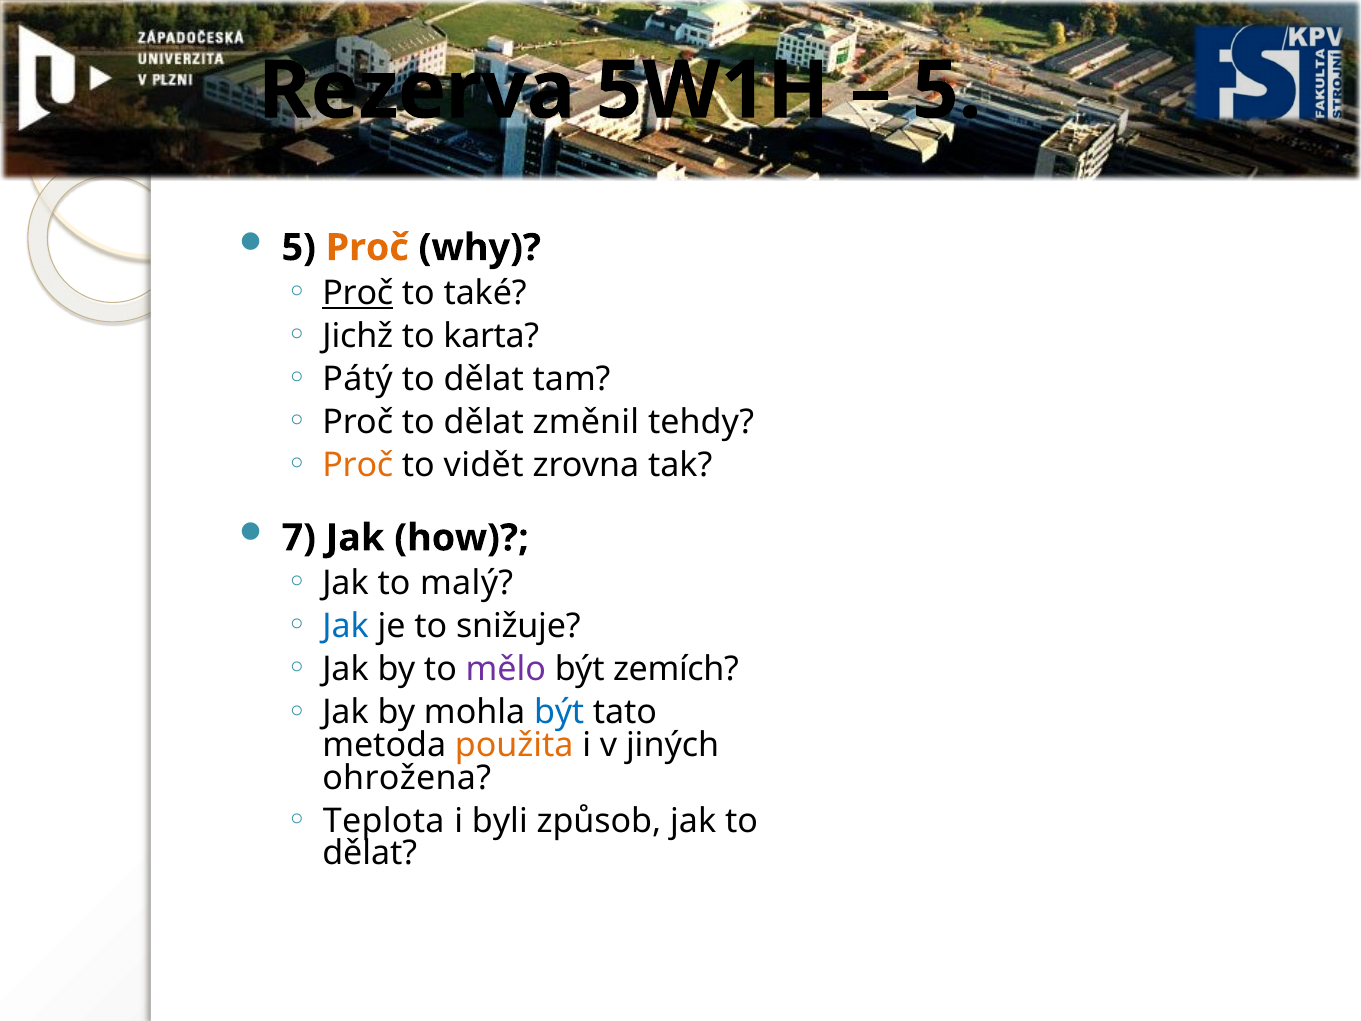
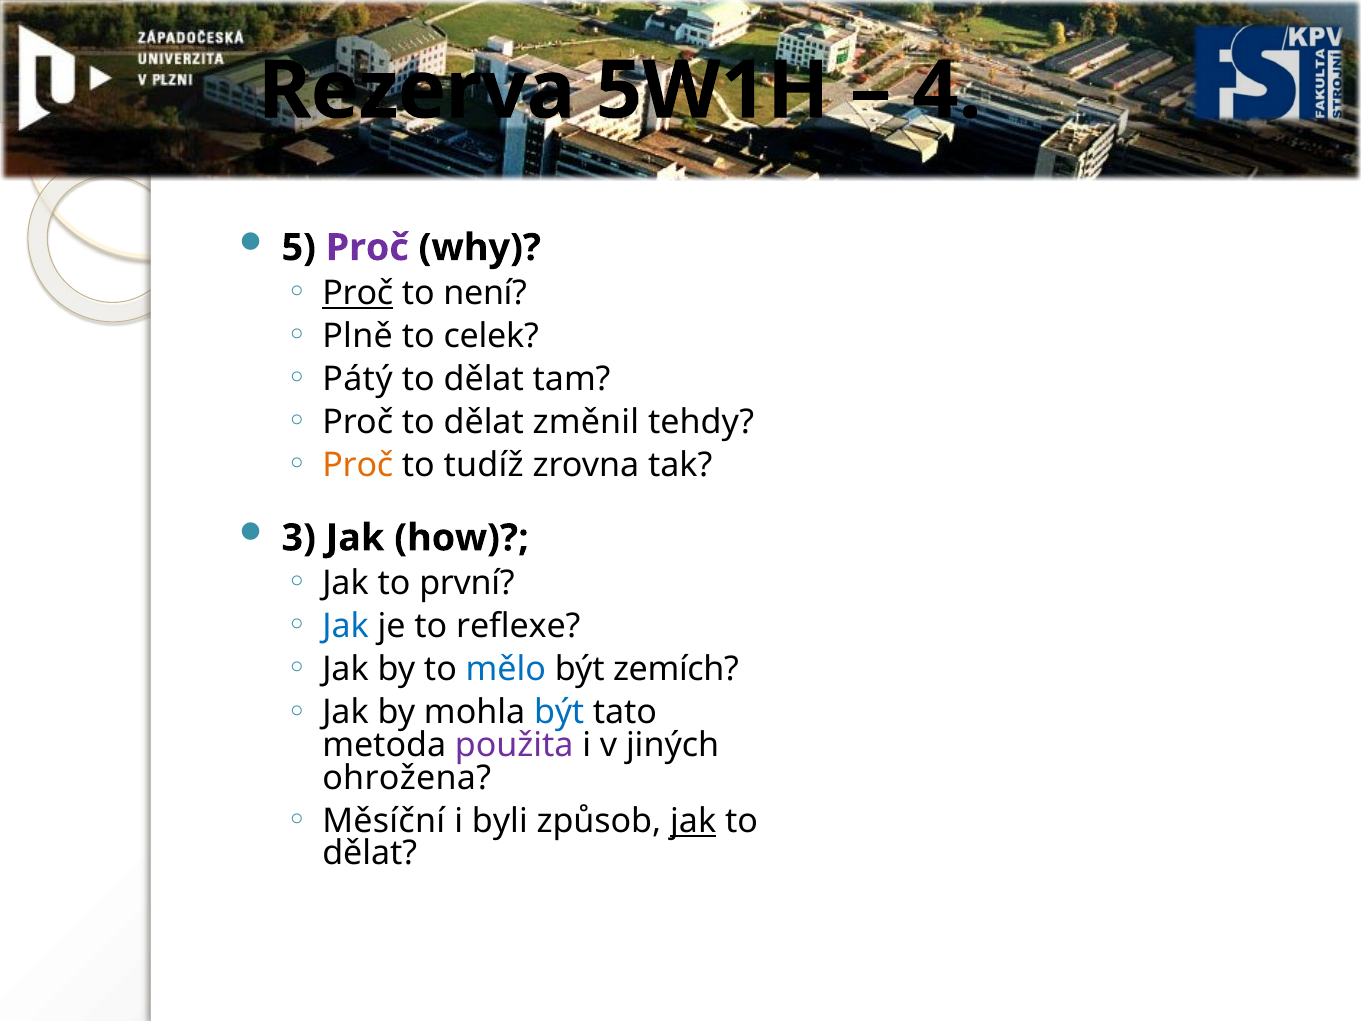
5: 5 -> 4 (947, 91)
Proč colour: orange -> purple (367, 248)
také: také -> není (485, 293)
Jichž: Jichž -> Plně (358, 336)
karta: karta -> celek (491, 336)
vidět: vidět -> tudíž (484, 465)
7: 7 -> 3 (299, 538)
malý: malý -> první (467, 583)
snižuje: snižuje -> reflexe (518, 626)
mělo colour: purple -> blue (506, 669)
použita colour: orange -> purple (514, 745)
Teplota: Teplota -> Měsíční (384, 821)
jak underline: none -> present (693, 821)
